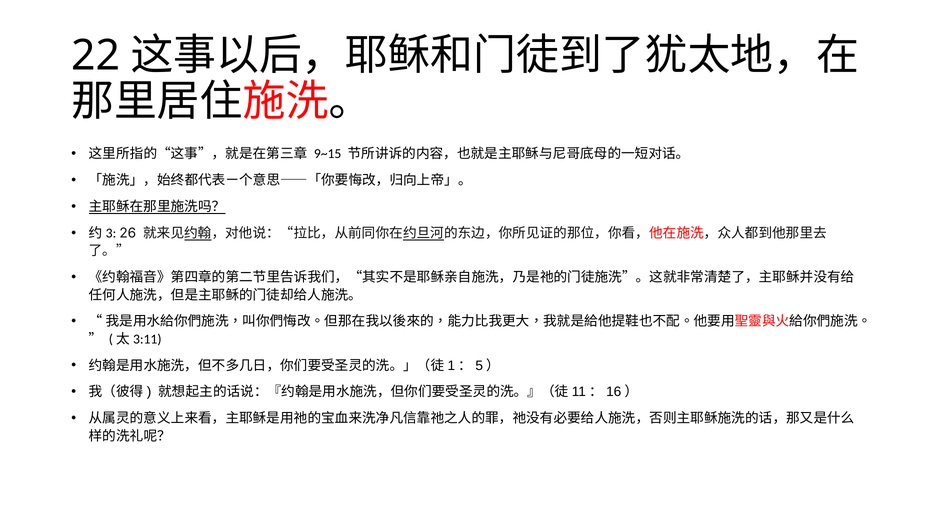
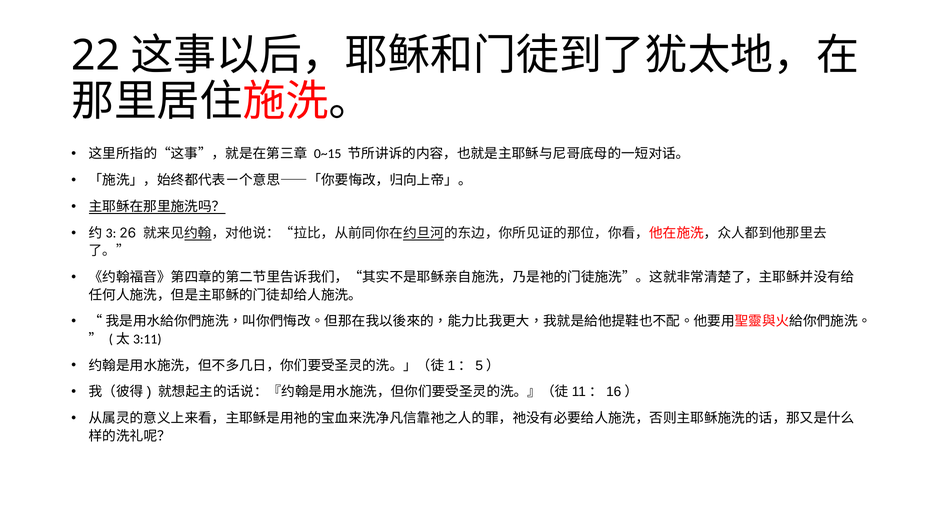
9~15: 9~15 -> 0~15 (328, 154)
